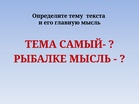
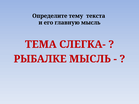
САМЫЙ-: САМЫЙ- -> СЛЕГКА- (82, 44)
